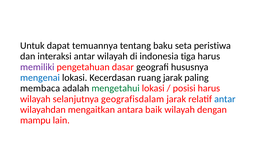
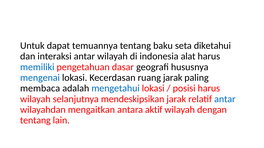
peristiwa: peristiwa -> diketahui (212, 46)
tiga: tiga -> alat (188, 56)
memiliki colour: purple -> blue (37, 67)
mengetahui colour: green -> blue (116, 89)
geografisdalam: geografisdalam -> mendeskipsikan (133, 99)
baik: baik -> aktif (154, 110)
mampu: mampu -> tentang (35, 121)
